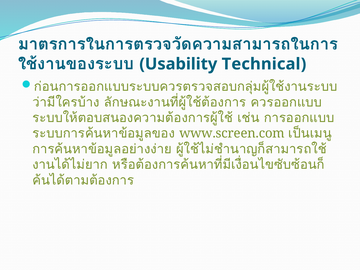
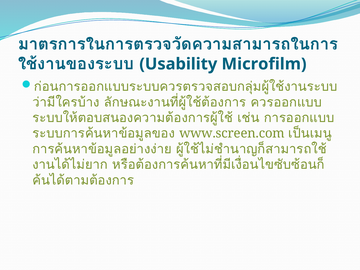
Technical: Technical -> Microfilm (264, 64)
